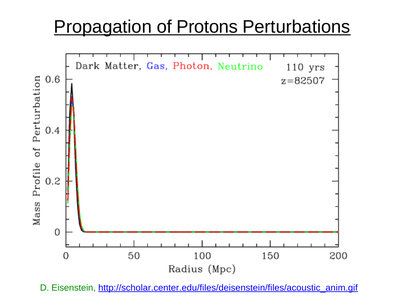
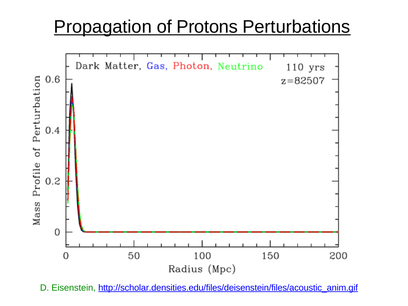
http://scholar.center.edu/files/deisenstein/files/acoustic_anim.gif: http://scholar.center.edu/files/deisenstein/files/acoustic_anim.gif -> http://scholar.densities.edu/files/deisenstein/files/acoustic_anim.gif (228, 288)
